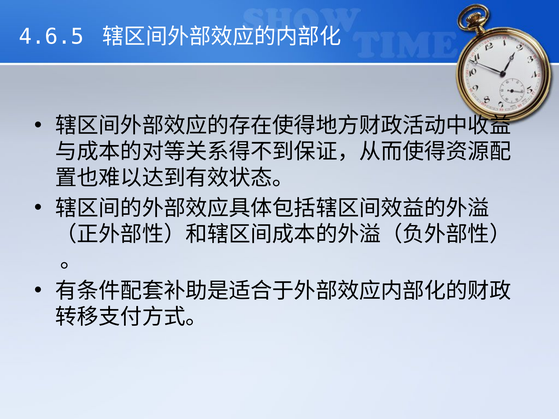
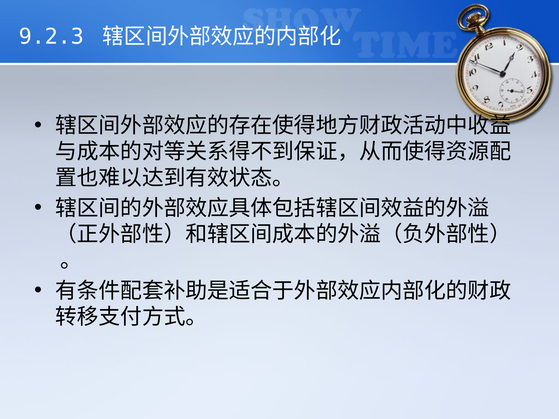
4.6.5: 4.6.5 -> 9.2.3 (51, 37)
